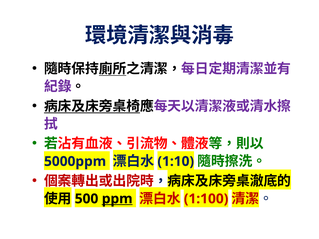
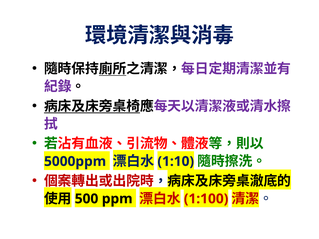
ppm underline: present -> none (117, 199)
